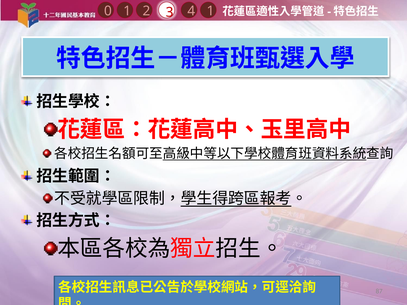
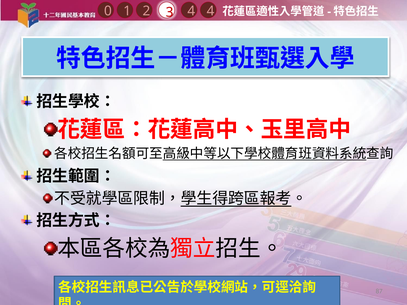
4 1: 1 -> 4 (210, 11)
